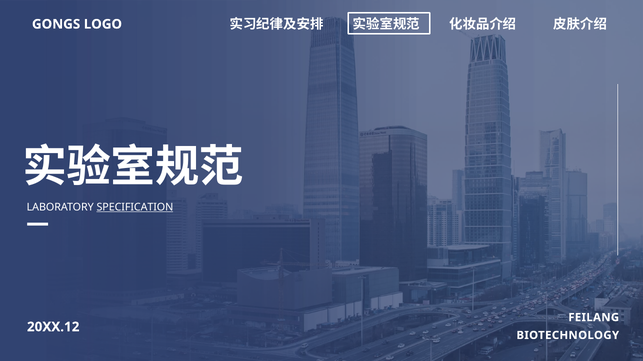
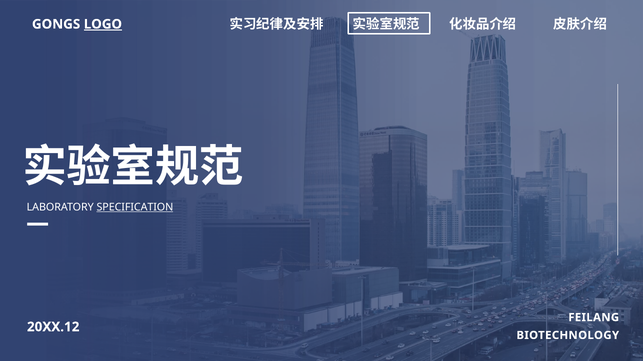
LOGO underline: none -> present (103, 24)
